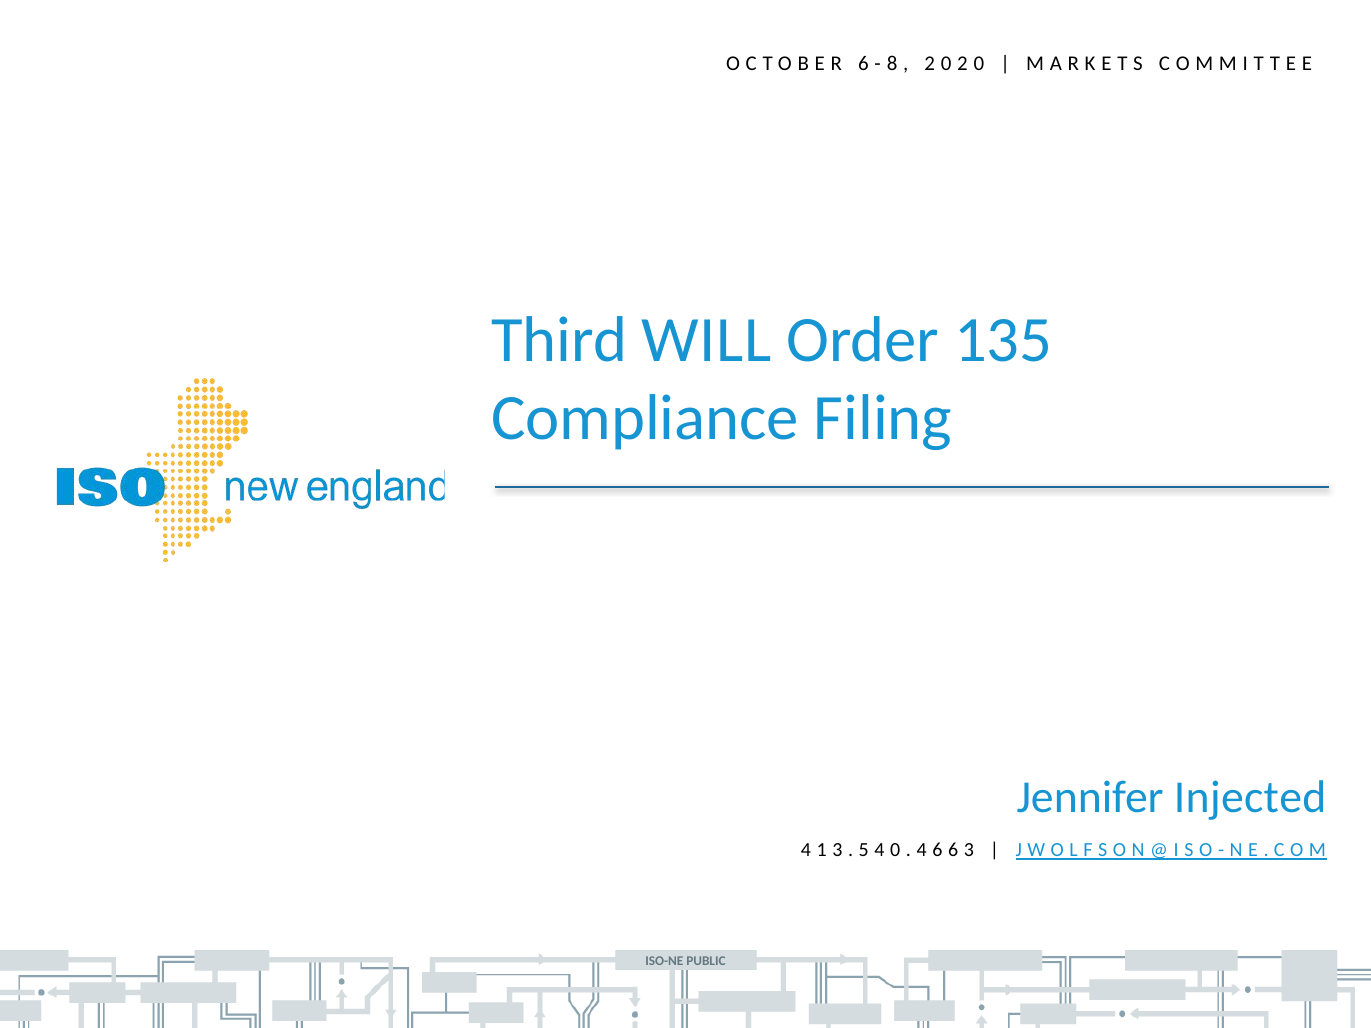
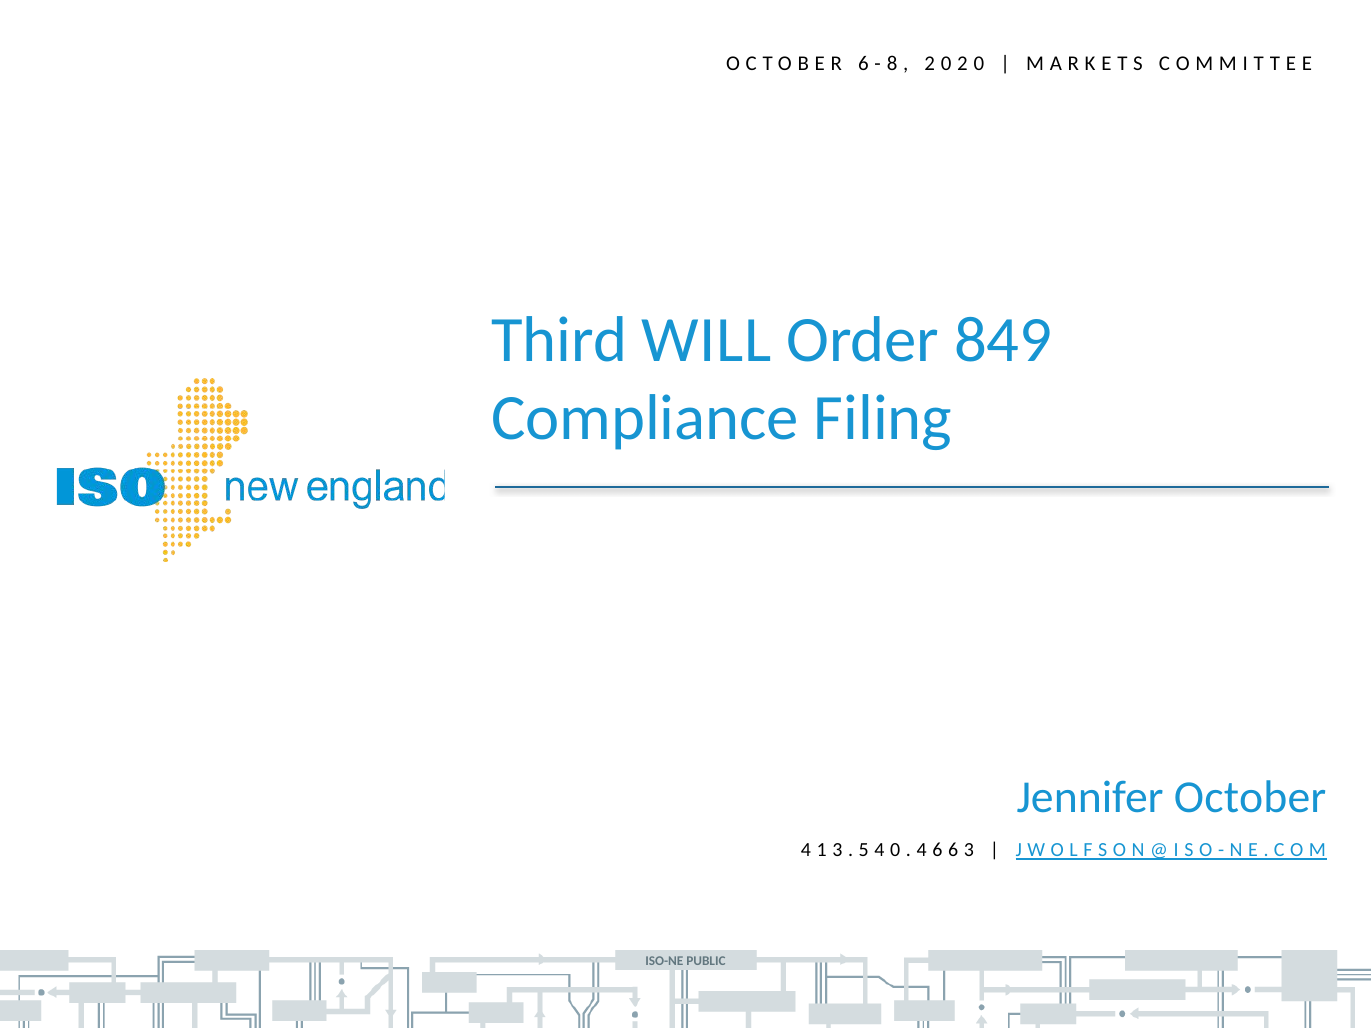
135: 135 -> 849 (1003, 341)
Injected: Injected -> October (1250, 797)
